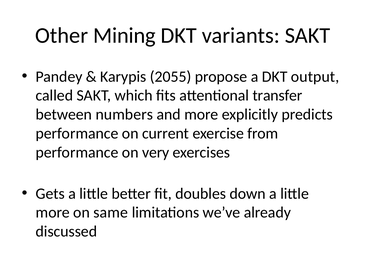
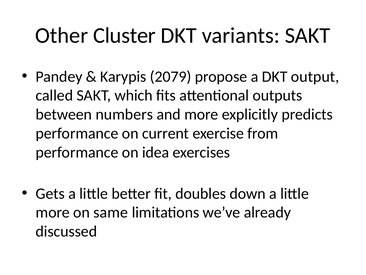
Mining: Mining -> Cluster (124, 35)
2055: 2055 -> 2079 (171, 76)
transfer: transfer -> outputs (277, 95)
very: very -> idea (156, 152)
